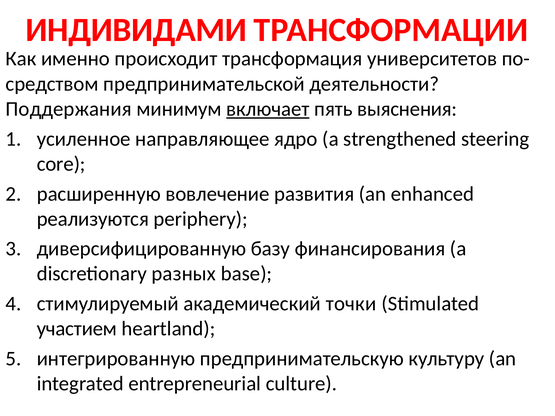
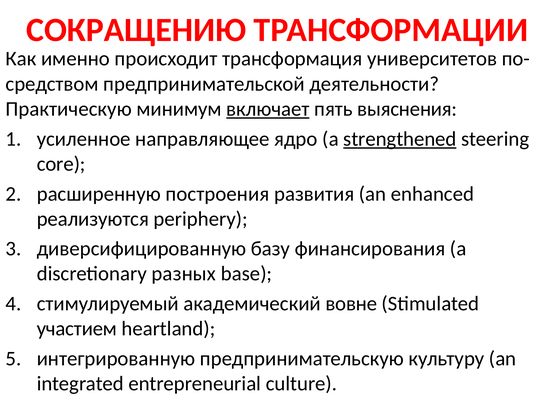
ИНДИВИДАМИ: ИНДИВИДАМИ -> СОКРАЩЕНИЮ (136, 30)
Поддержания: Поддержания -> Практическую (69, 109)
strengthened underline: none -> present (400, 139)
вовлечение: вовлечение -> построения (217, 194)
точки: точки -> вовне (351, 304)
